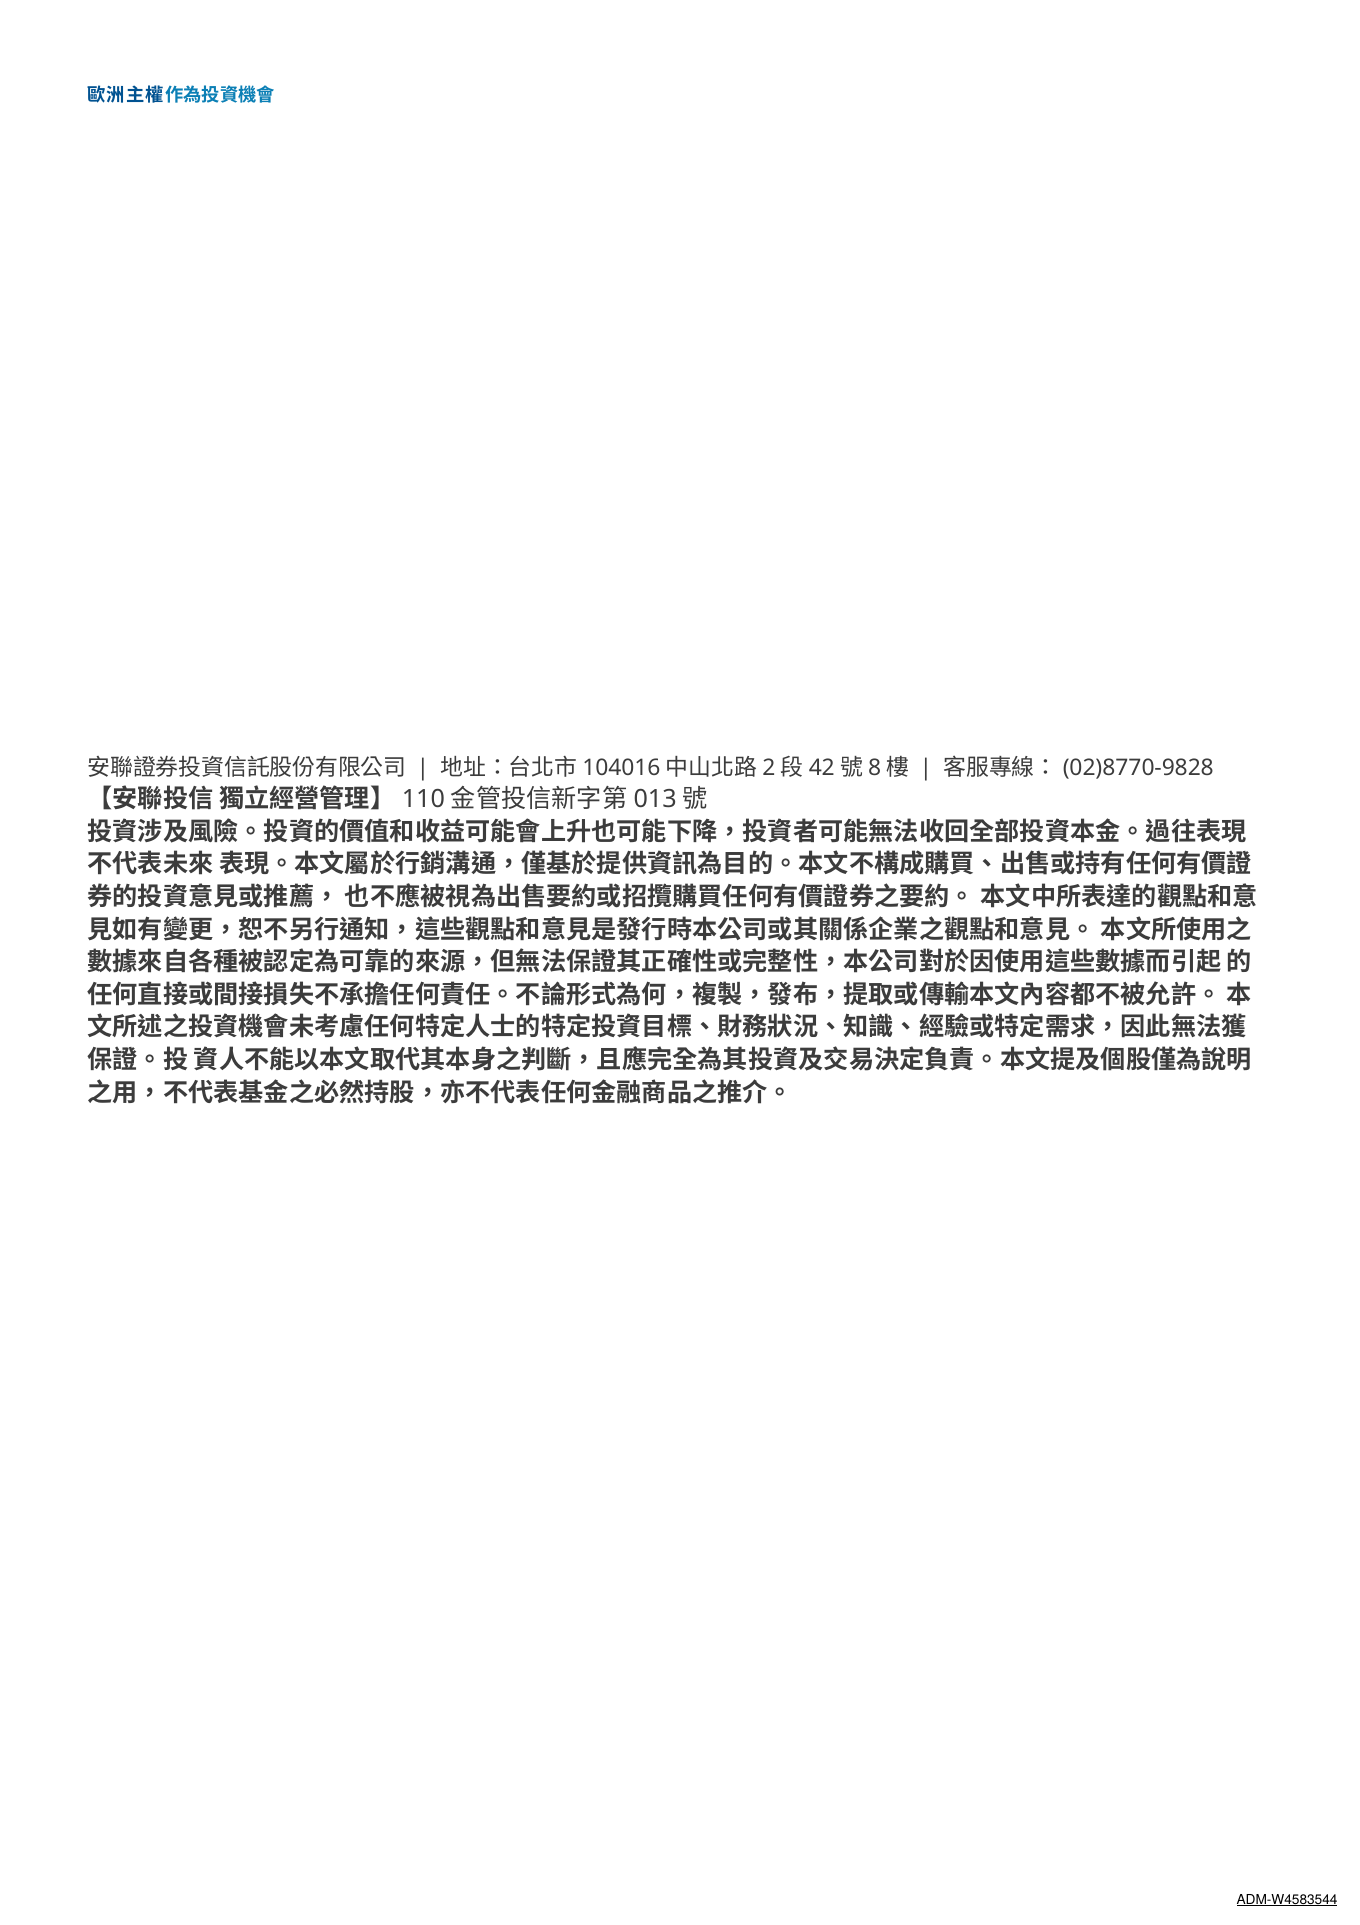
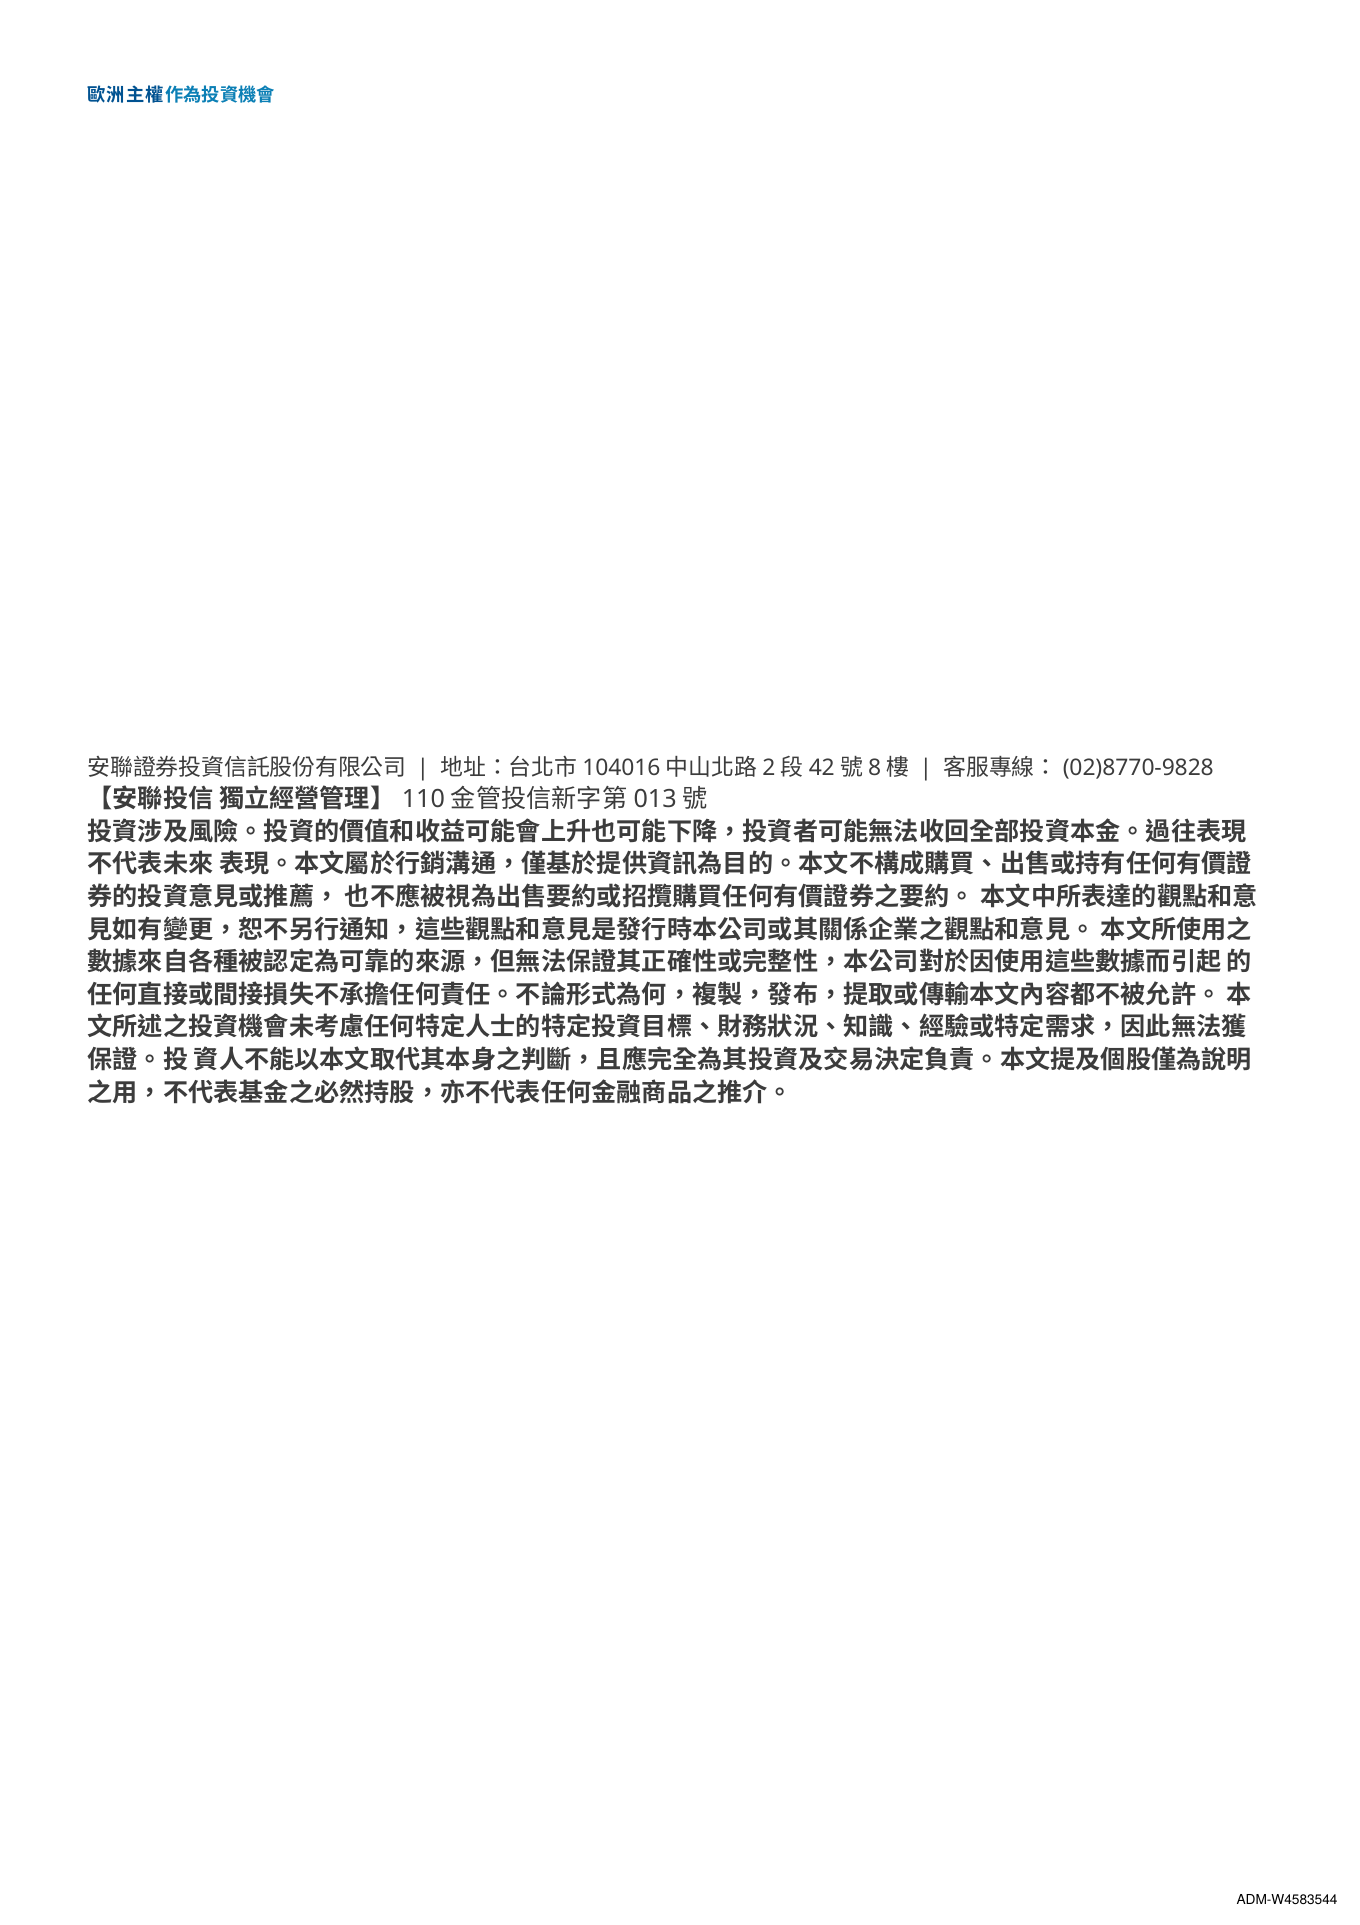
ADM-W4583544 underline: present -> none (1287, 1899)
